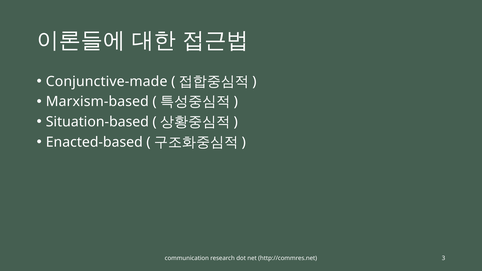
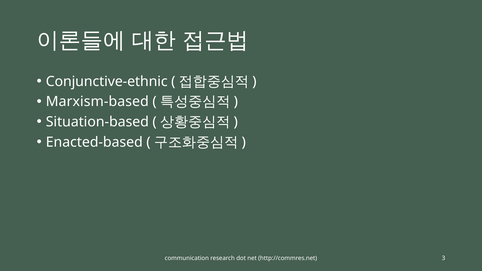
Conjunctive-made: Conjunctive-made -> Conjunctive-ethnic (107, 81)
